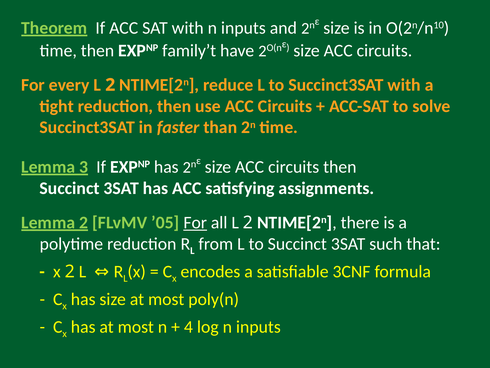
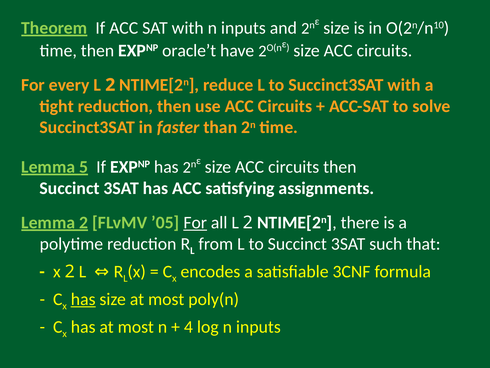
family’t: family’t -> oracle’t (189, 51)
3: 3 -> 5 (84, 167)
has underline: none -> present (83, 299)
